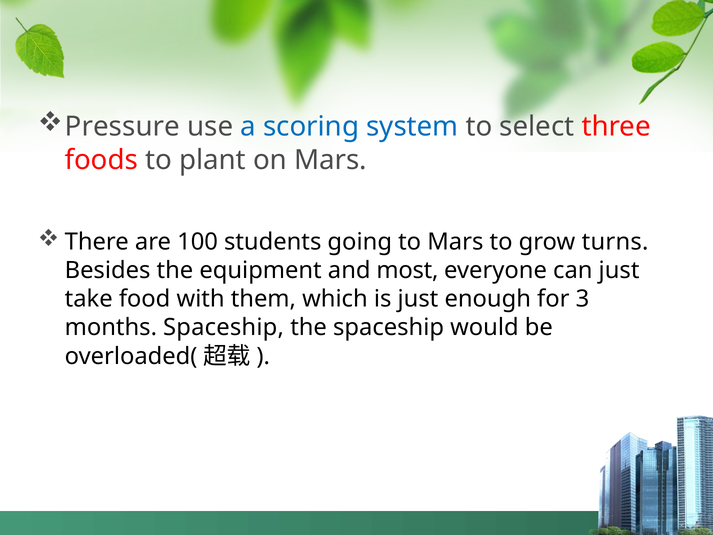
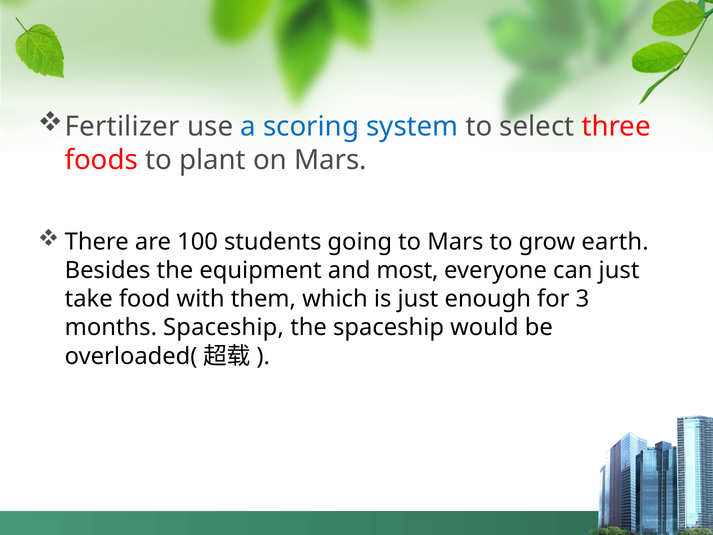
Pressure: Pressure -> Fertilizer (122, 127)
turns: turns -> earth (615, 242)
